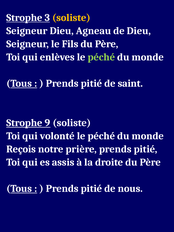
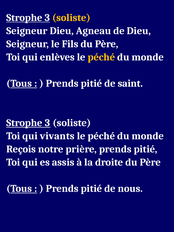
péché colour: light green -> yellow (101, 57)
9: 9 -> 3 (47, 123)
volonté: volonté -> vivants (57, 136)
